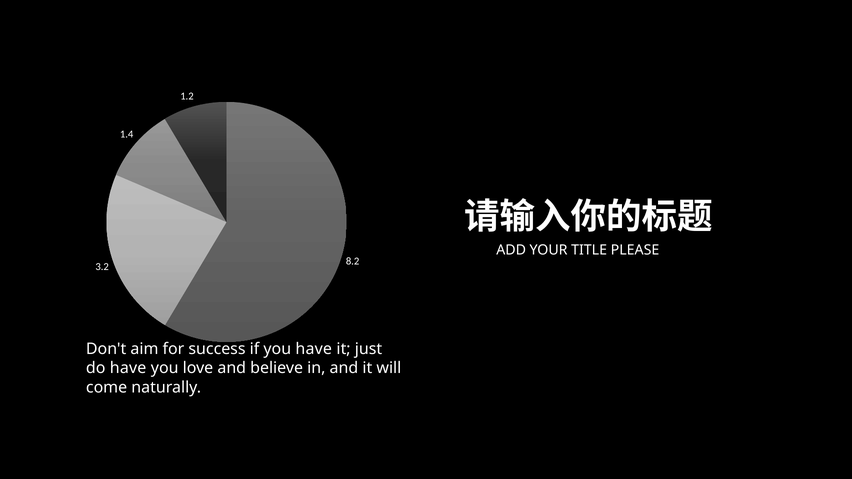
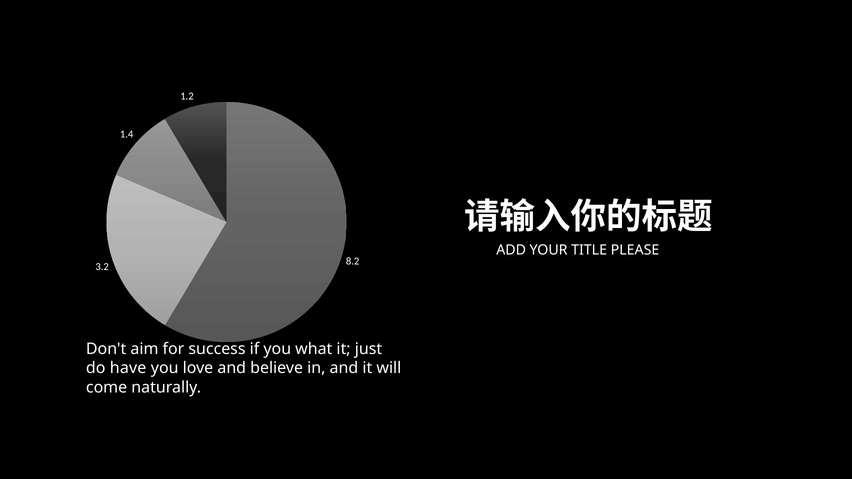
you have: have -> what (314, 349)
